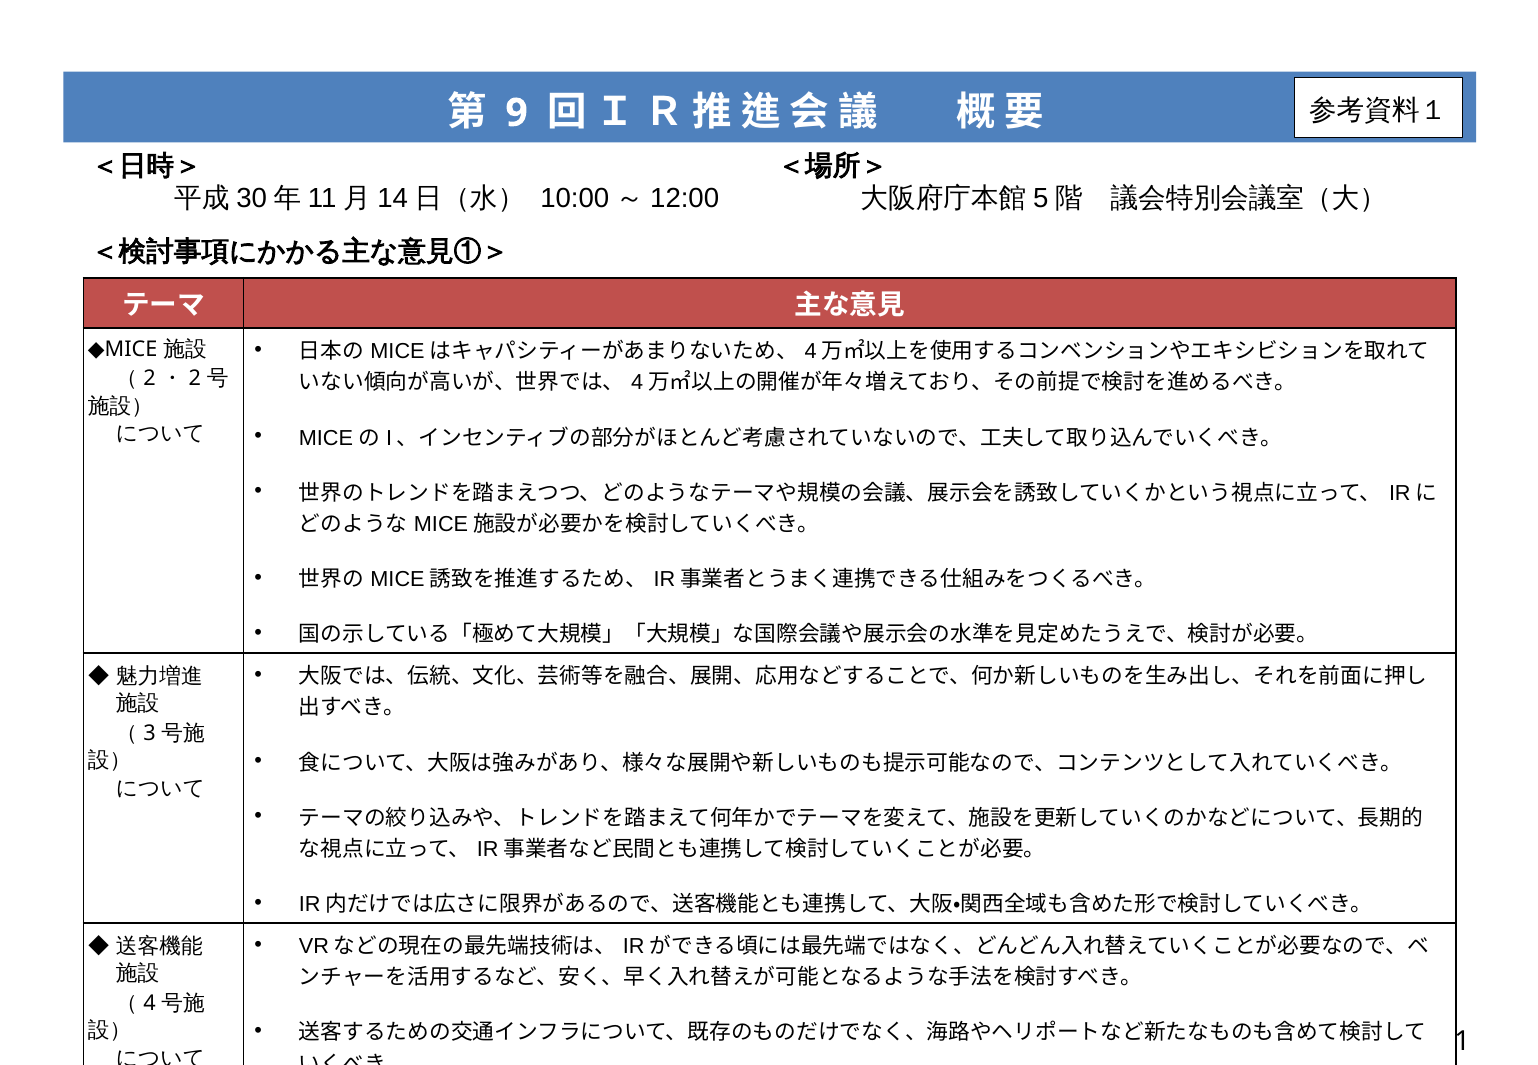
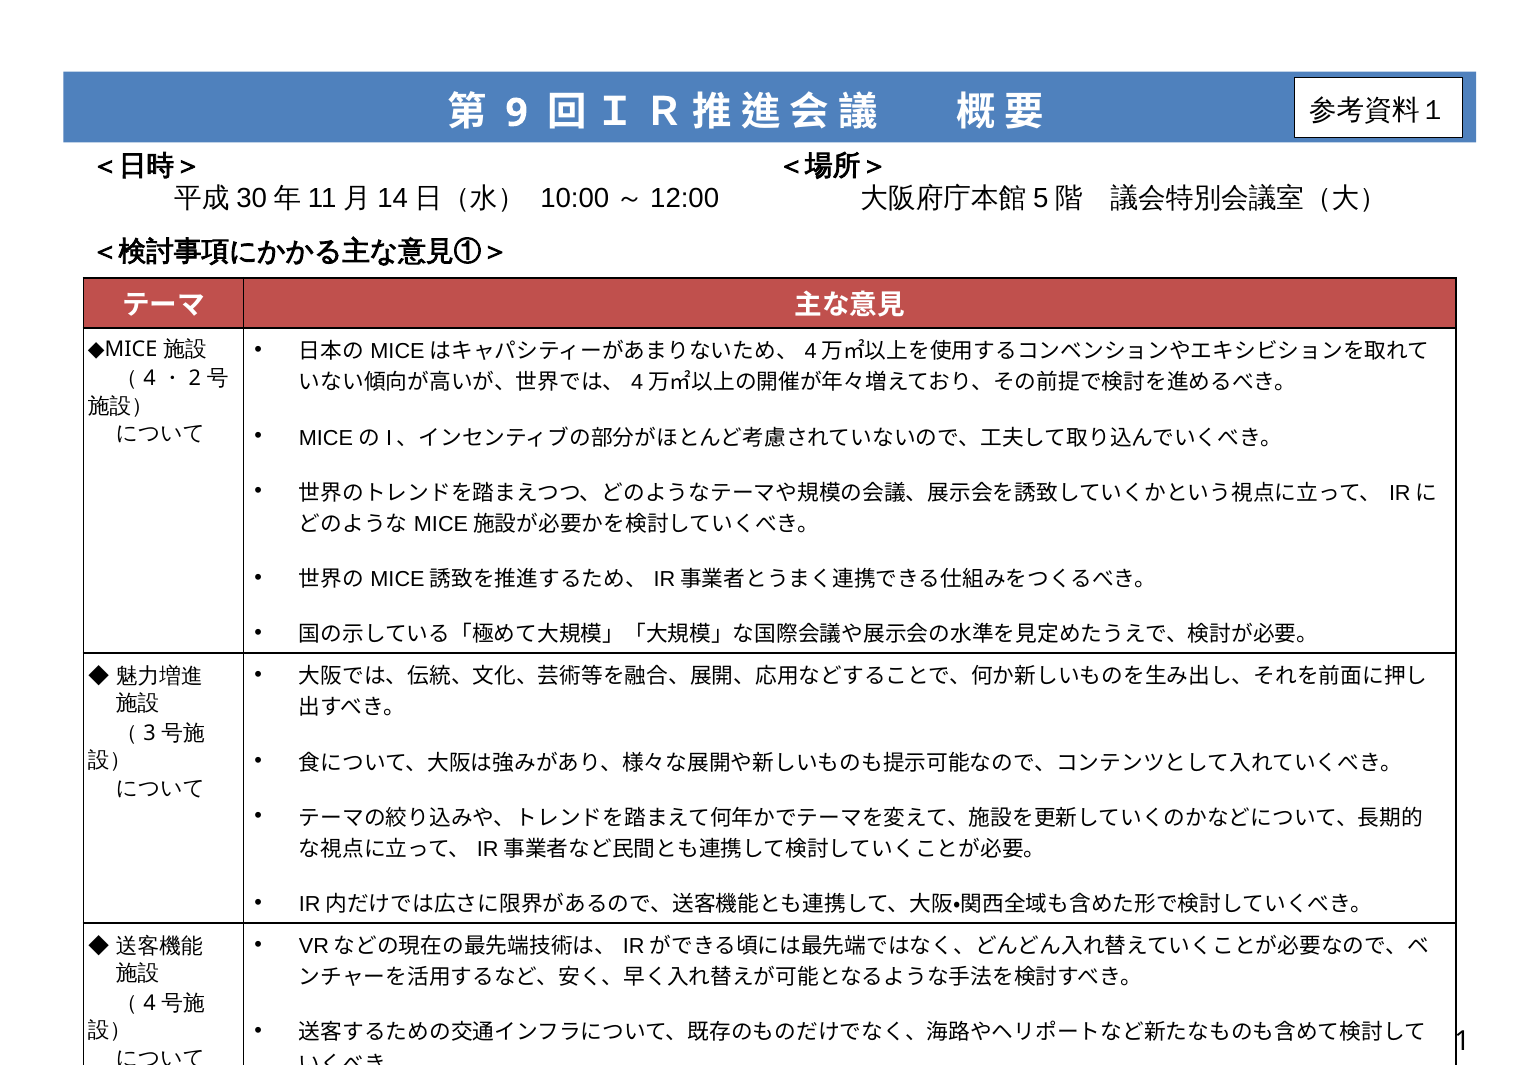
2: 2 -> 4 (149, 379)
